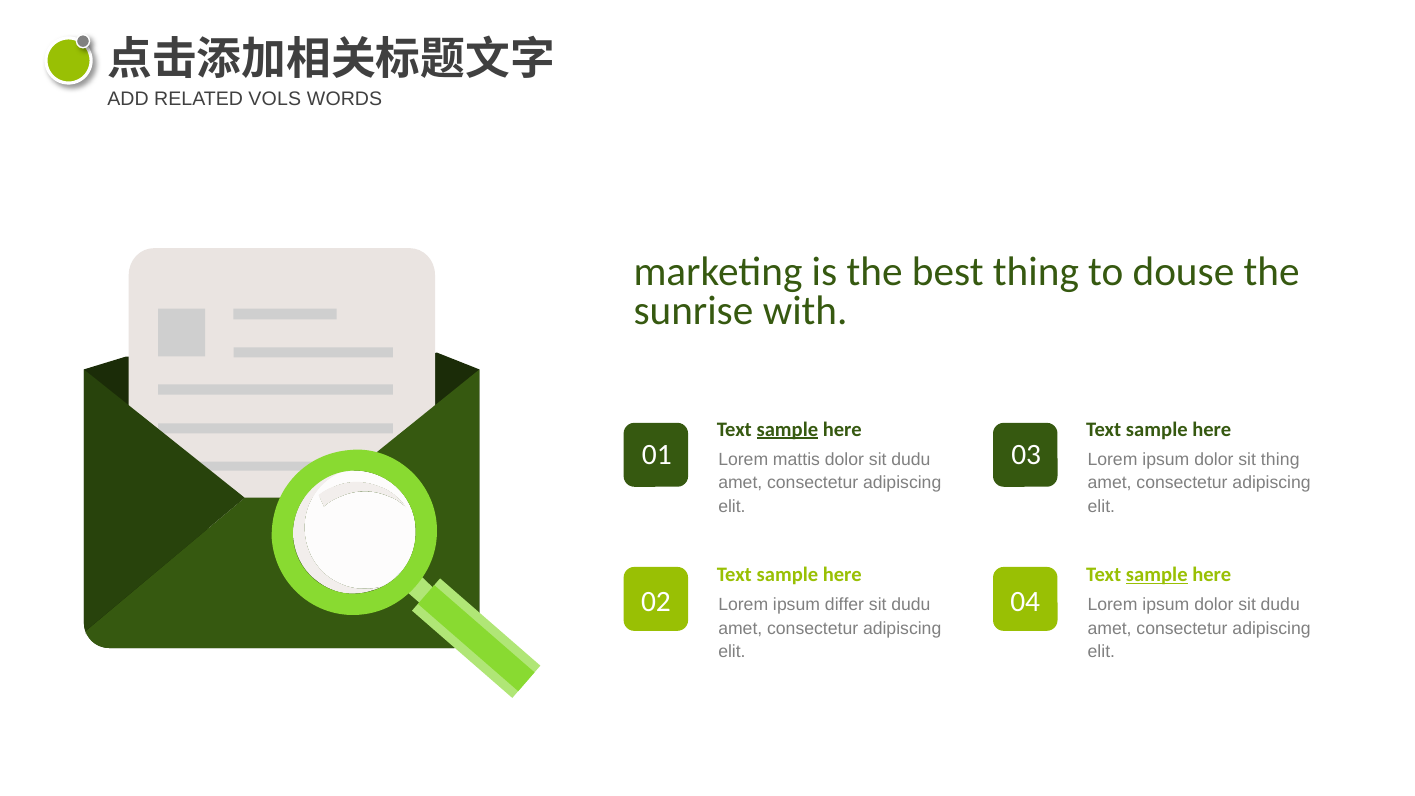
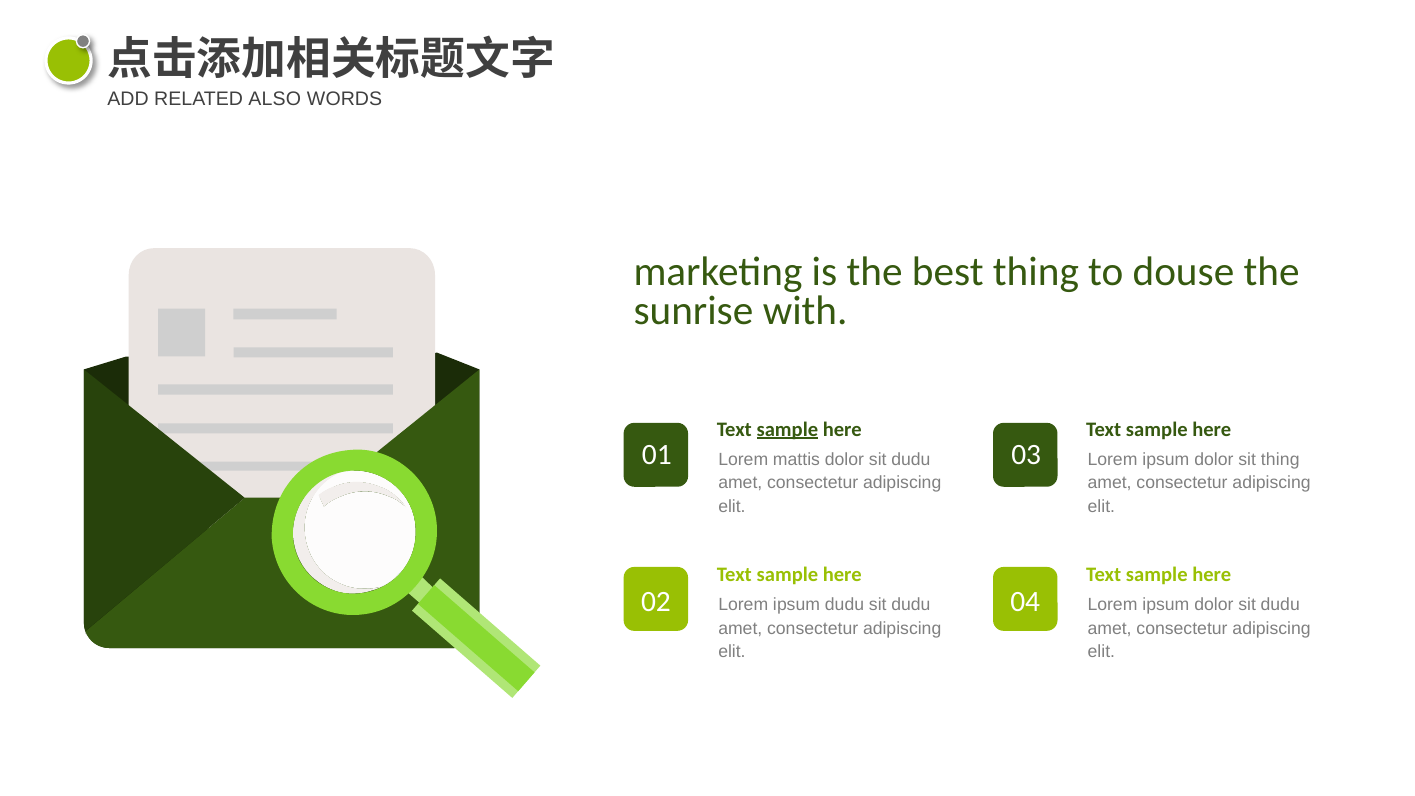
VOLS: VOLS -> ALSO (275, 99)
sample underline: present -> none (1157, 575)
ipsum differ: differ -> dudu (845, 605)
